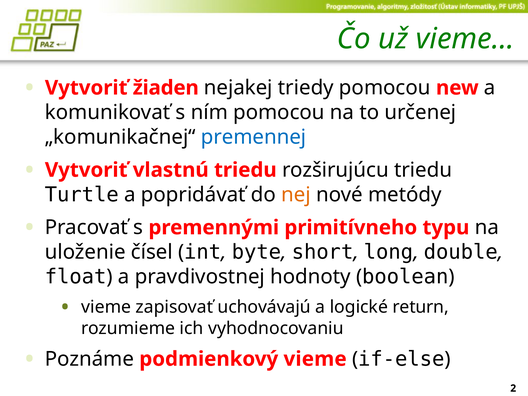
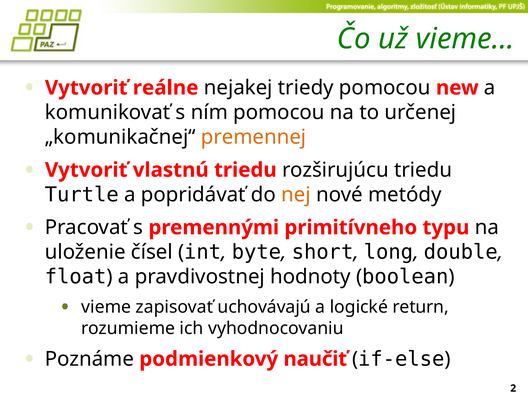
žiaden: žiaden -> reálne (166, 88)
premennej colour: blue -> orange (254, 137)
podmienkový vieme: vieme -> naučiť (315, 359)
